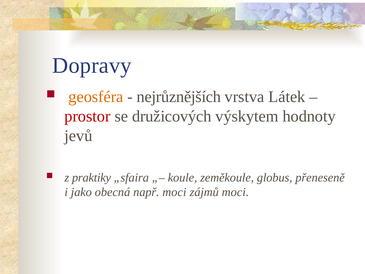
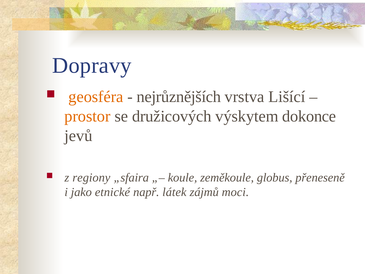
Látek: Látek -> Lišící (287, 97)
prostor colour: red -> orange (87, 116)
hodnoty: hodnoty -> dokonce (309, 116)
praktiky: praktiky -> regiony (91, 177)
obecná: obecná -> etnické (112, 192)
např moci: moci -> látek (174, 192)
